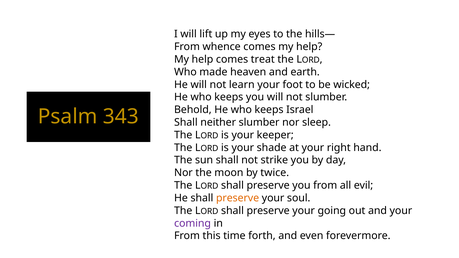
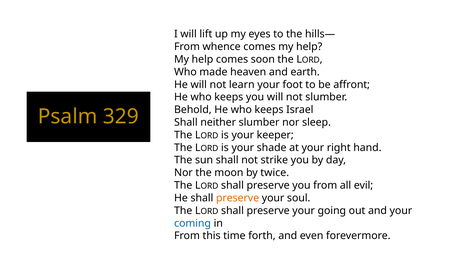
treat: treat -> soon (263, 59)
wicked: wicked -> affront (352, 85)
343: 343 -> 329 (121, 117)
coming colour: purple -> blue (193, 223)
